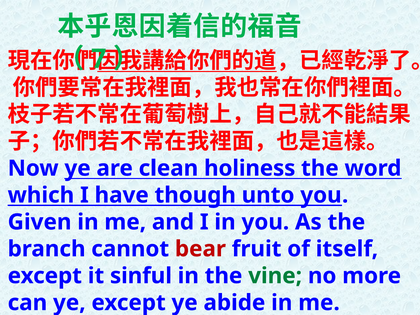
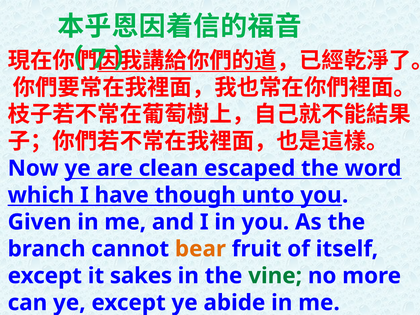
holiness: holiness -> escaped (250, 168)
bear colour: red -> orange (200, 249)
sinful: sinful -> sakes (141, 276)
